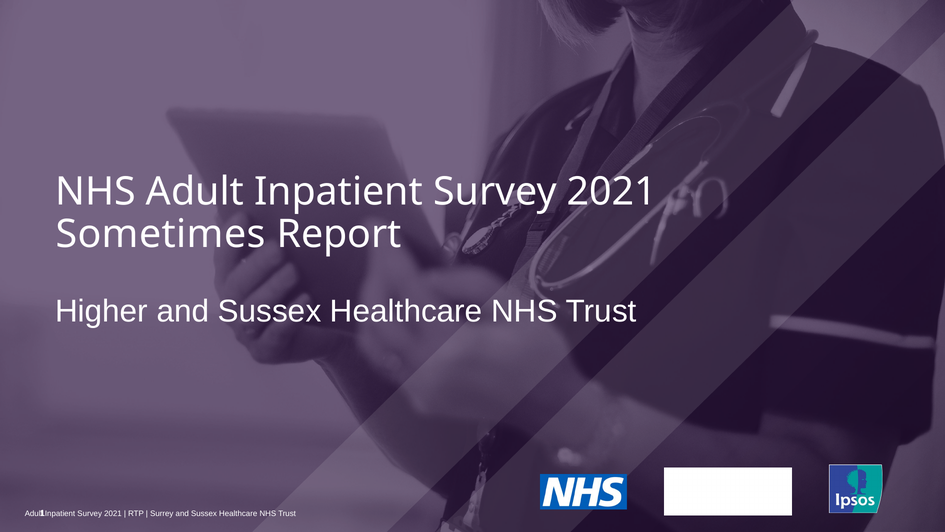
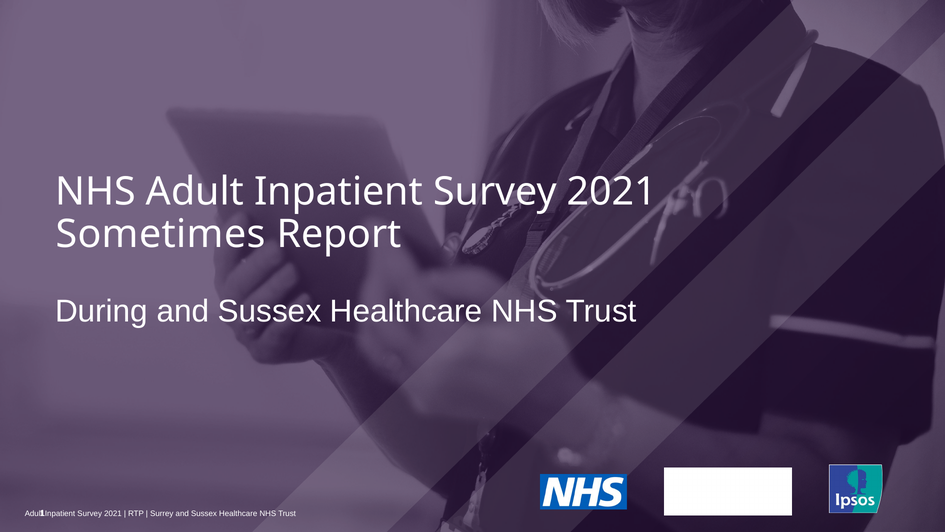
Higher: Higher -> During (102, 311)
